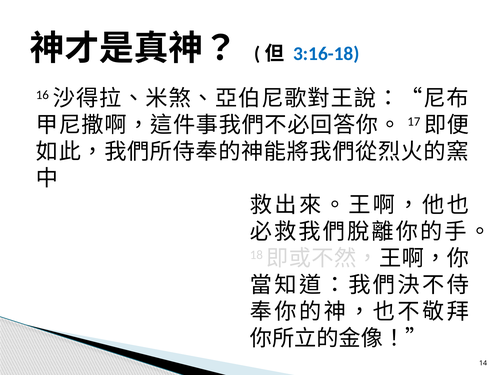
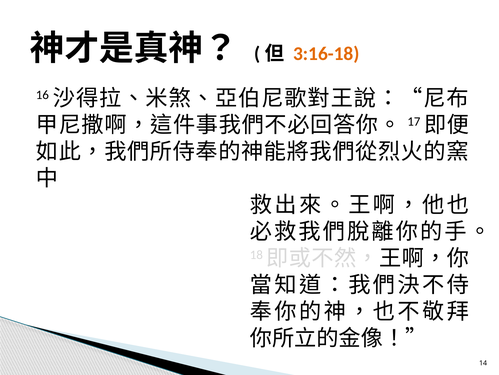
3:16-18 colour: blue -> orange (326, 54)
